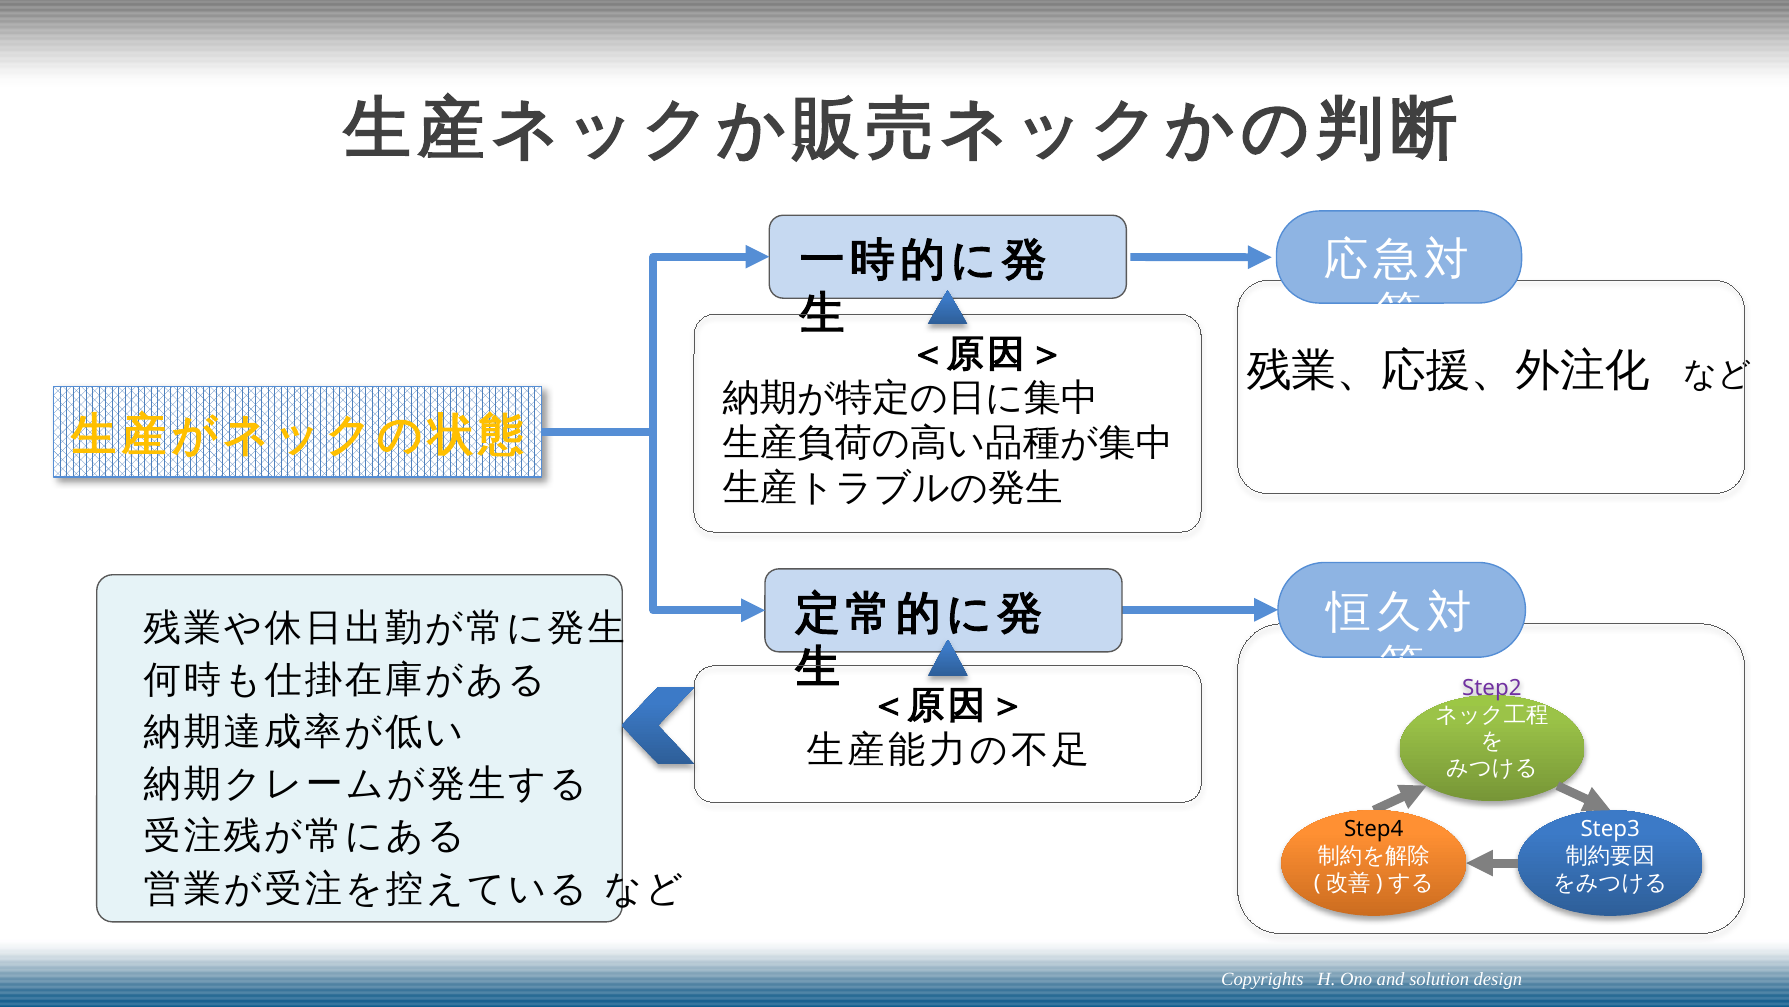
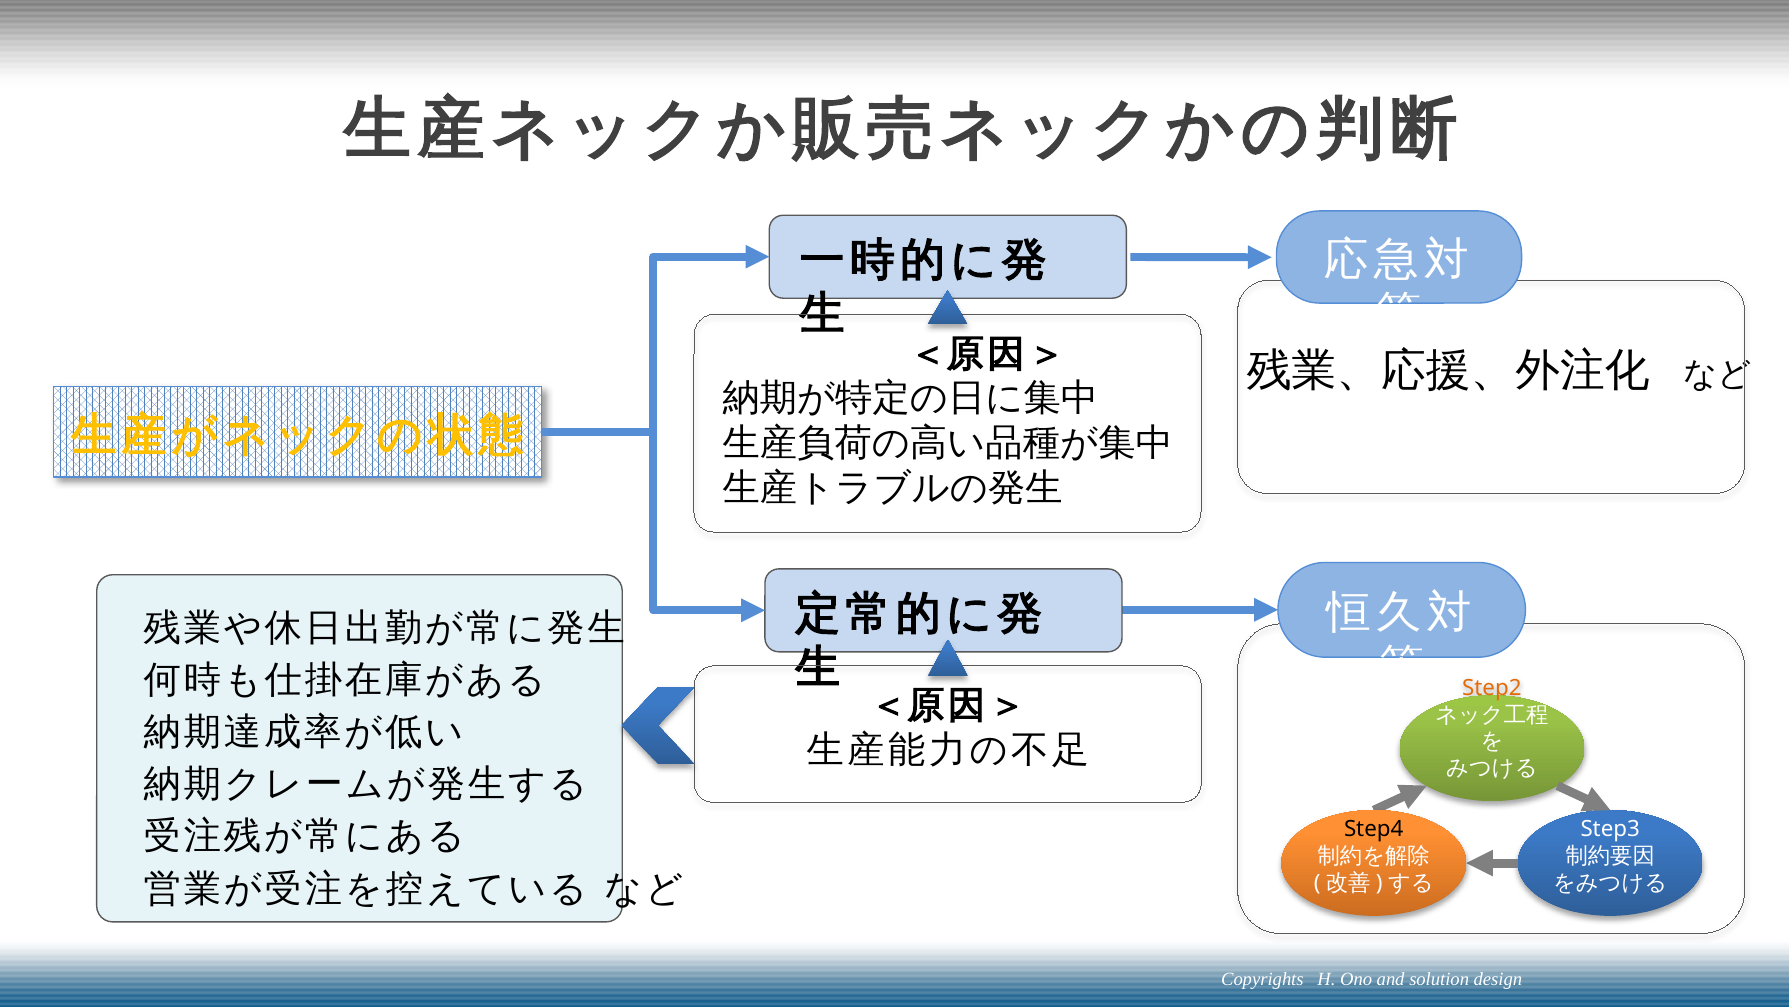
Step2 colour: purple -> orange (1492, 687)
